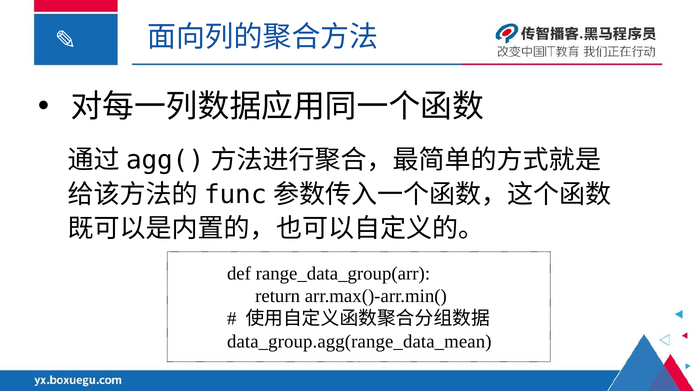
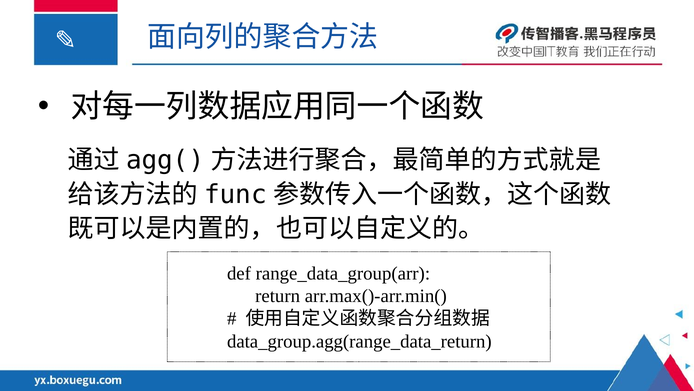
data_group.agg(range_data_mean: data_group.agg(range_data_mean -> data_group.agg(range_data_return (359, 341)
